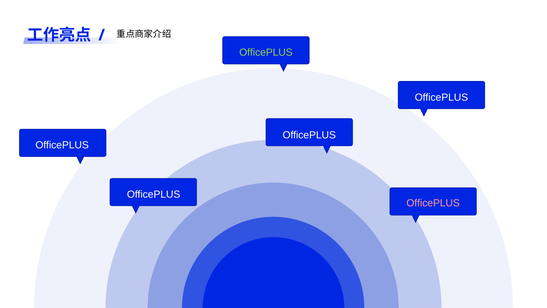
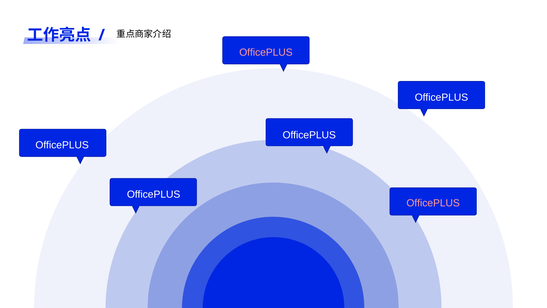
OfficePLUS colour: light green -> pink (266, 52)
